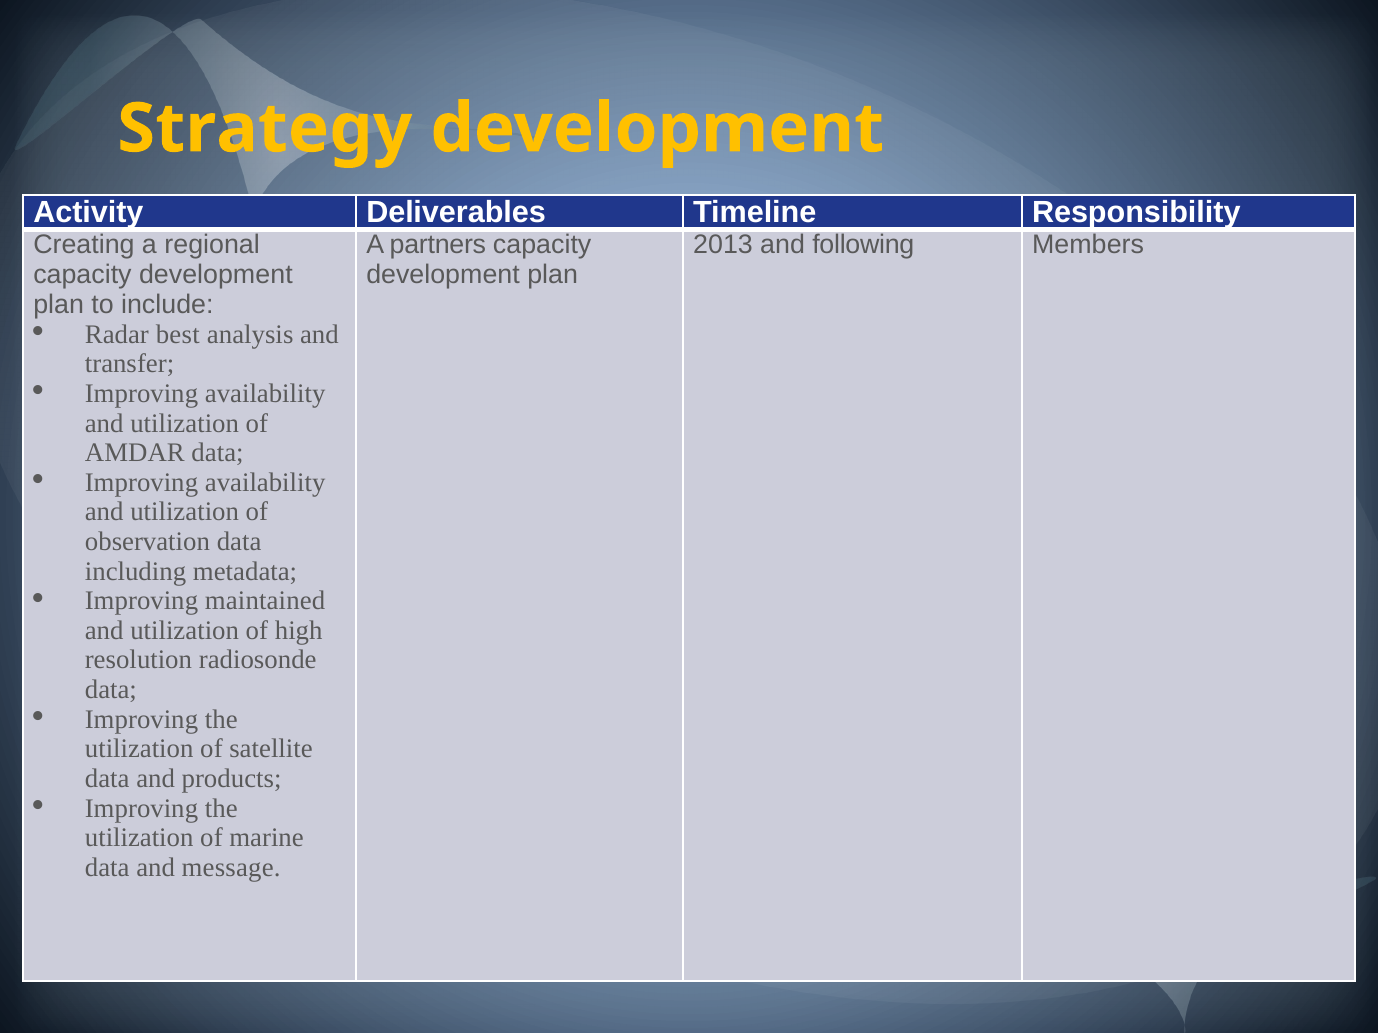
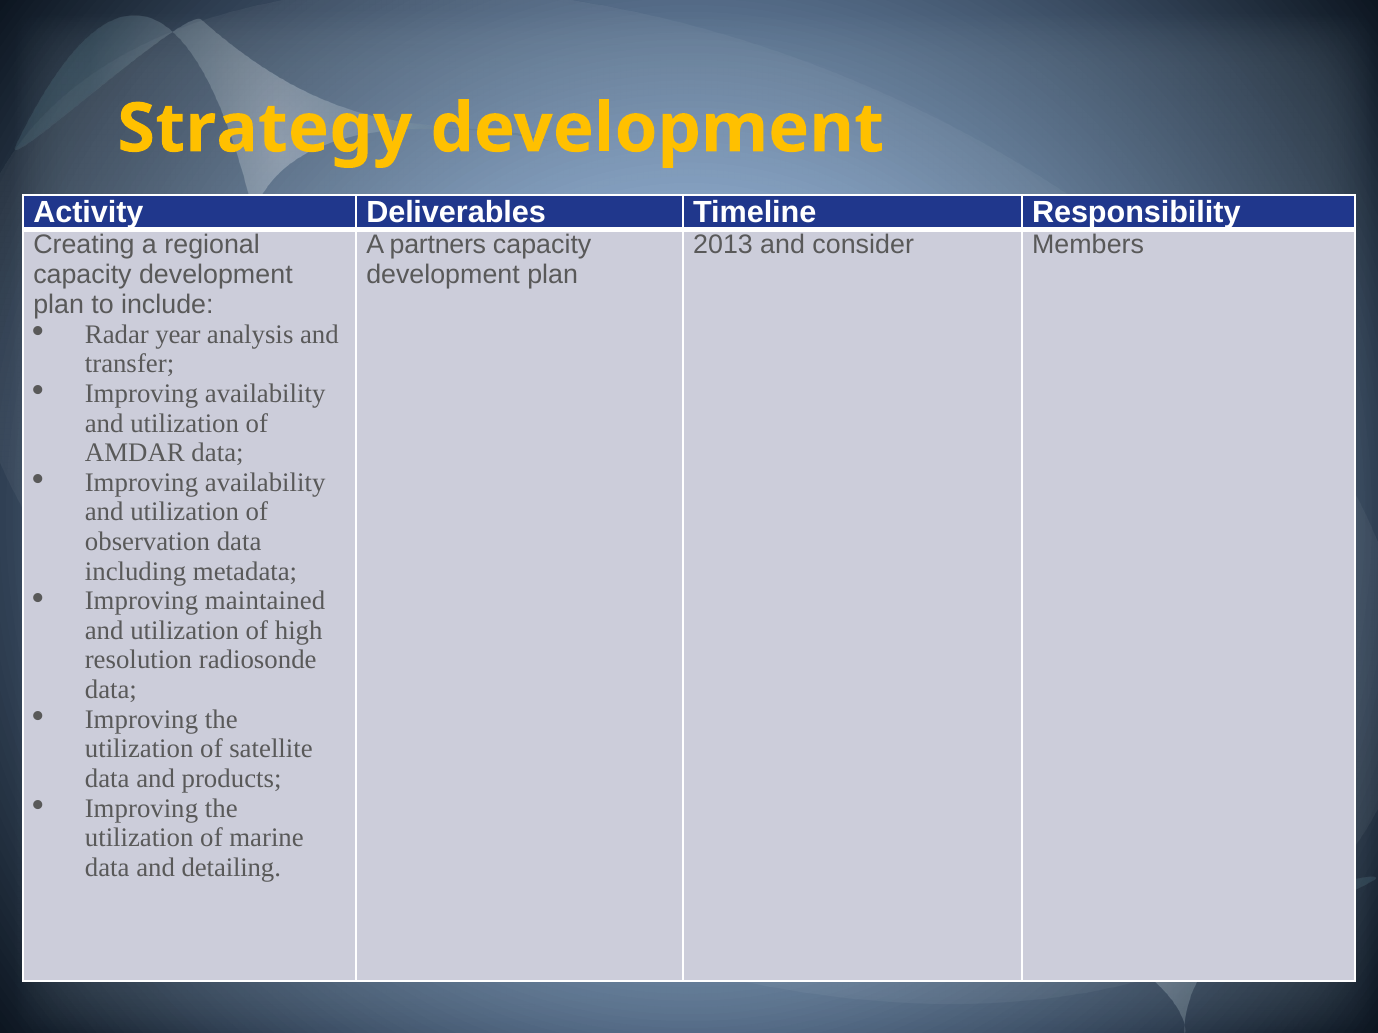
following: following -> consider (863, 245)
best: best -> year (178, 335)
message: message -> detailing (231, 868)
